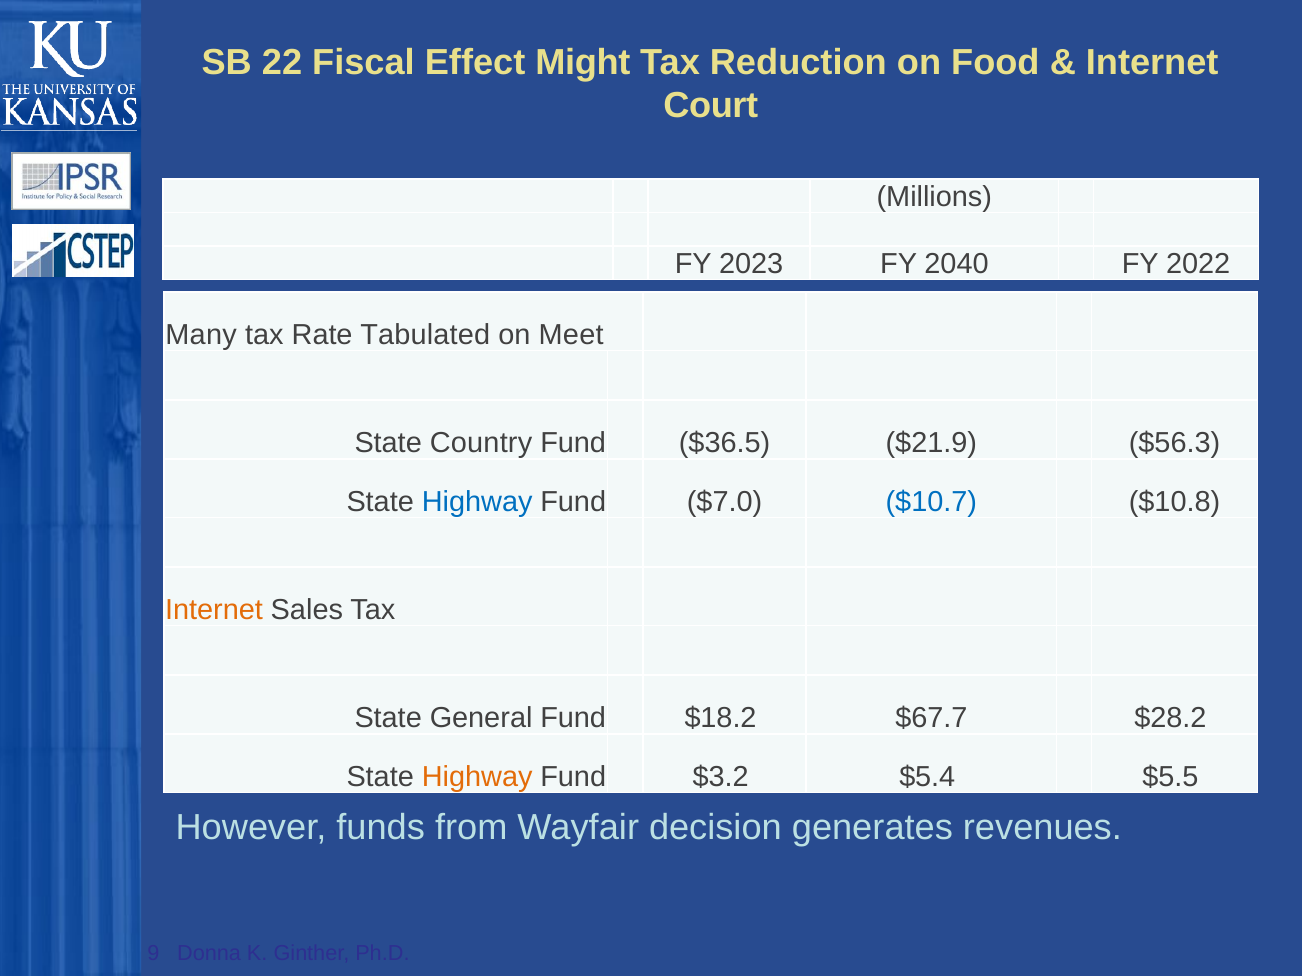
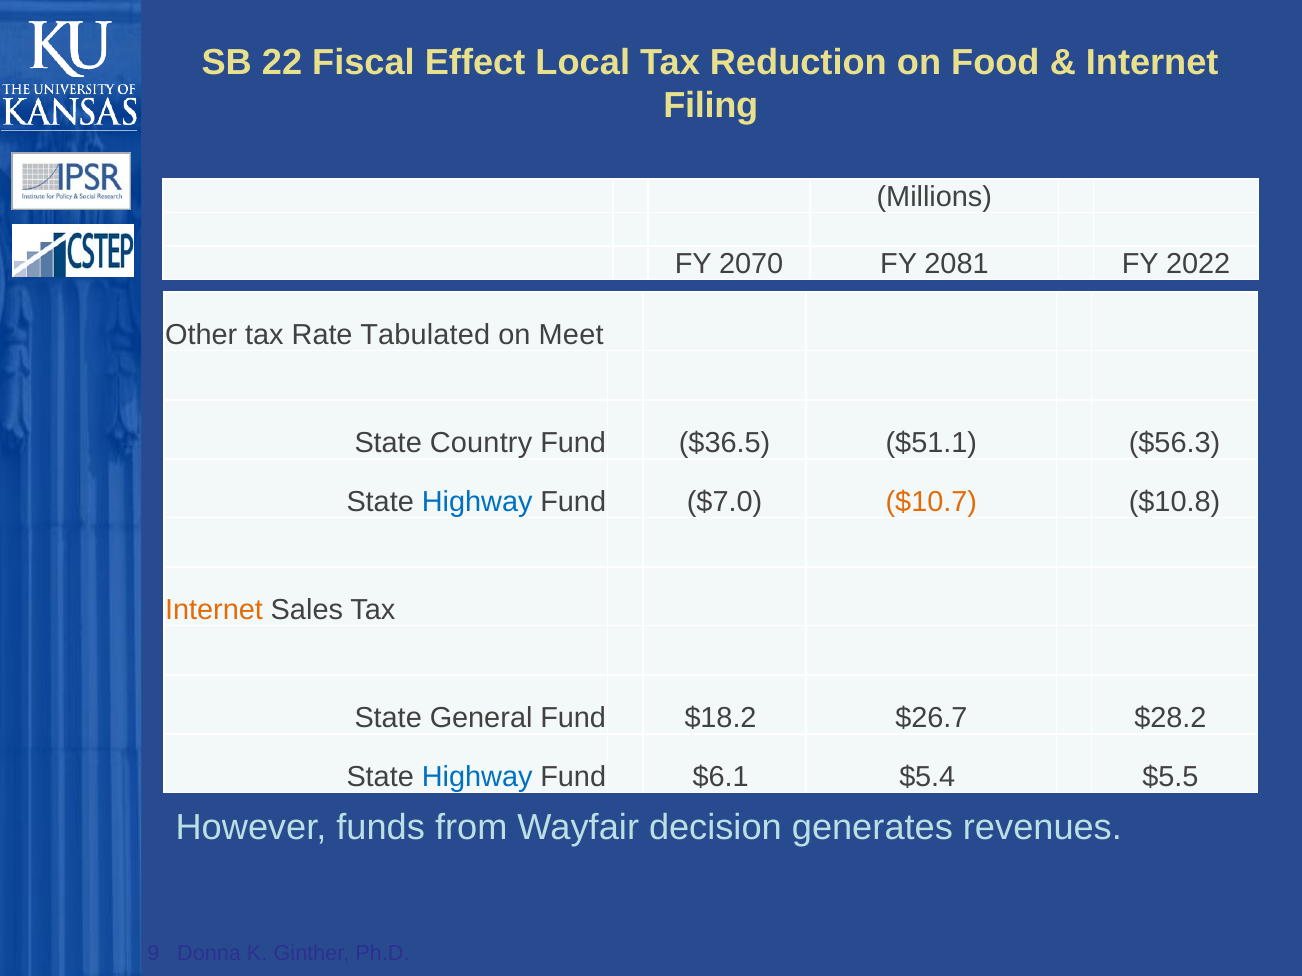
Might: Might -> Local (583, 62)
Court: Court -> Filing (711, 106)
2023: 2023 -> 2070 (751, 264)
2040: 2040 -> 2081 (957, 264)
Many: Many -> Other (201, 335)
$21.9: $21.9 -> $51.1 (931, 443)
$10.7 colour: blue -> orange (931, 502)
$67.7: $67.7 -> $26.7 (931, 719)
Highway colour: orange -> blue (477, 777)
$3.2: $3.2 -> $6.1 (721, 777)
